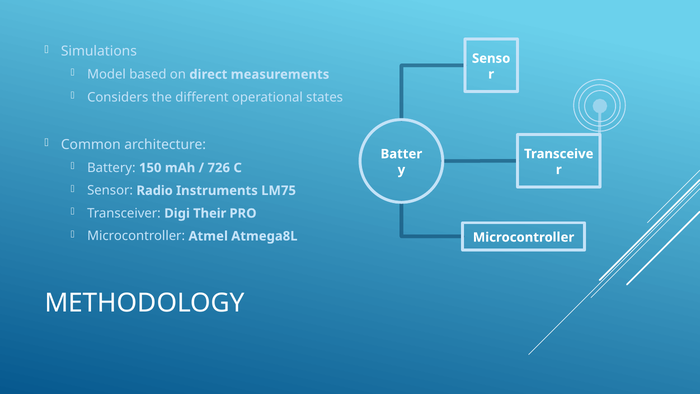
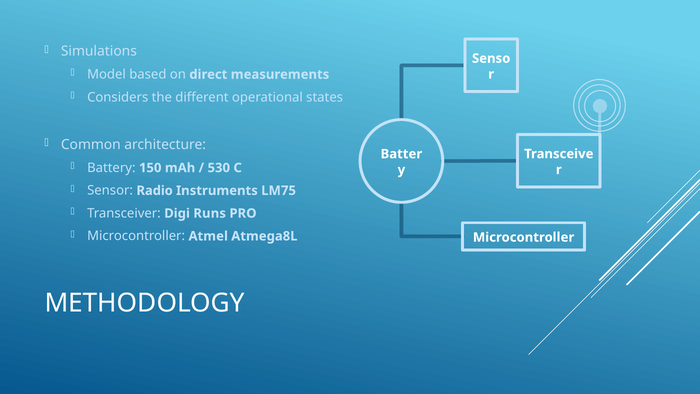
726: 726 -> 530 (219, 168)
Their: Their -> Runs (210, 213)
